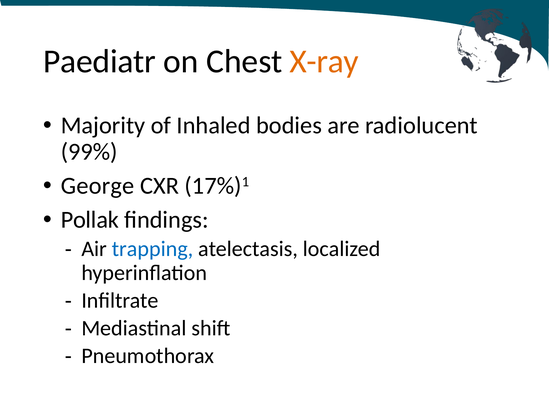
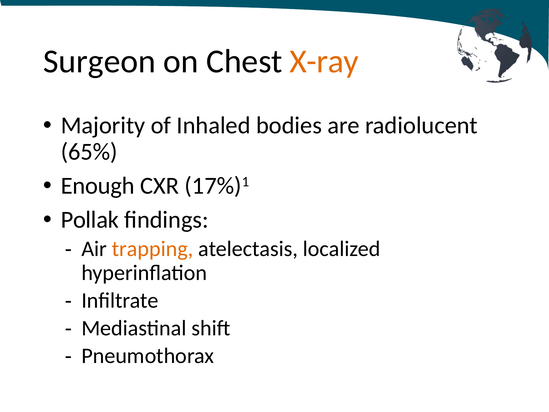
Paediatr: Paediatr -> Surgeon (99, 61)
99%: 99% -> 65% (89, 152)
George: George -> Enough (98, 186)
trapping colour: blue -> orange (153, 249)
